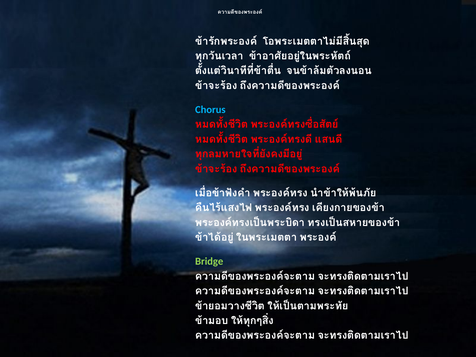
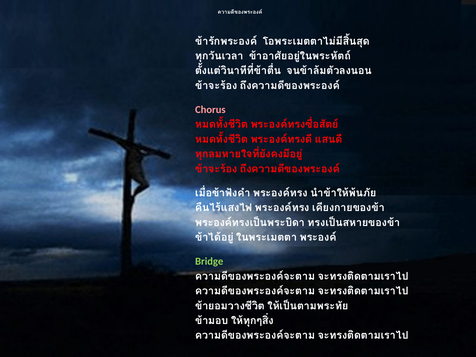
Chorus colour: light blue -> pink (210, 110)
